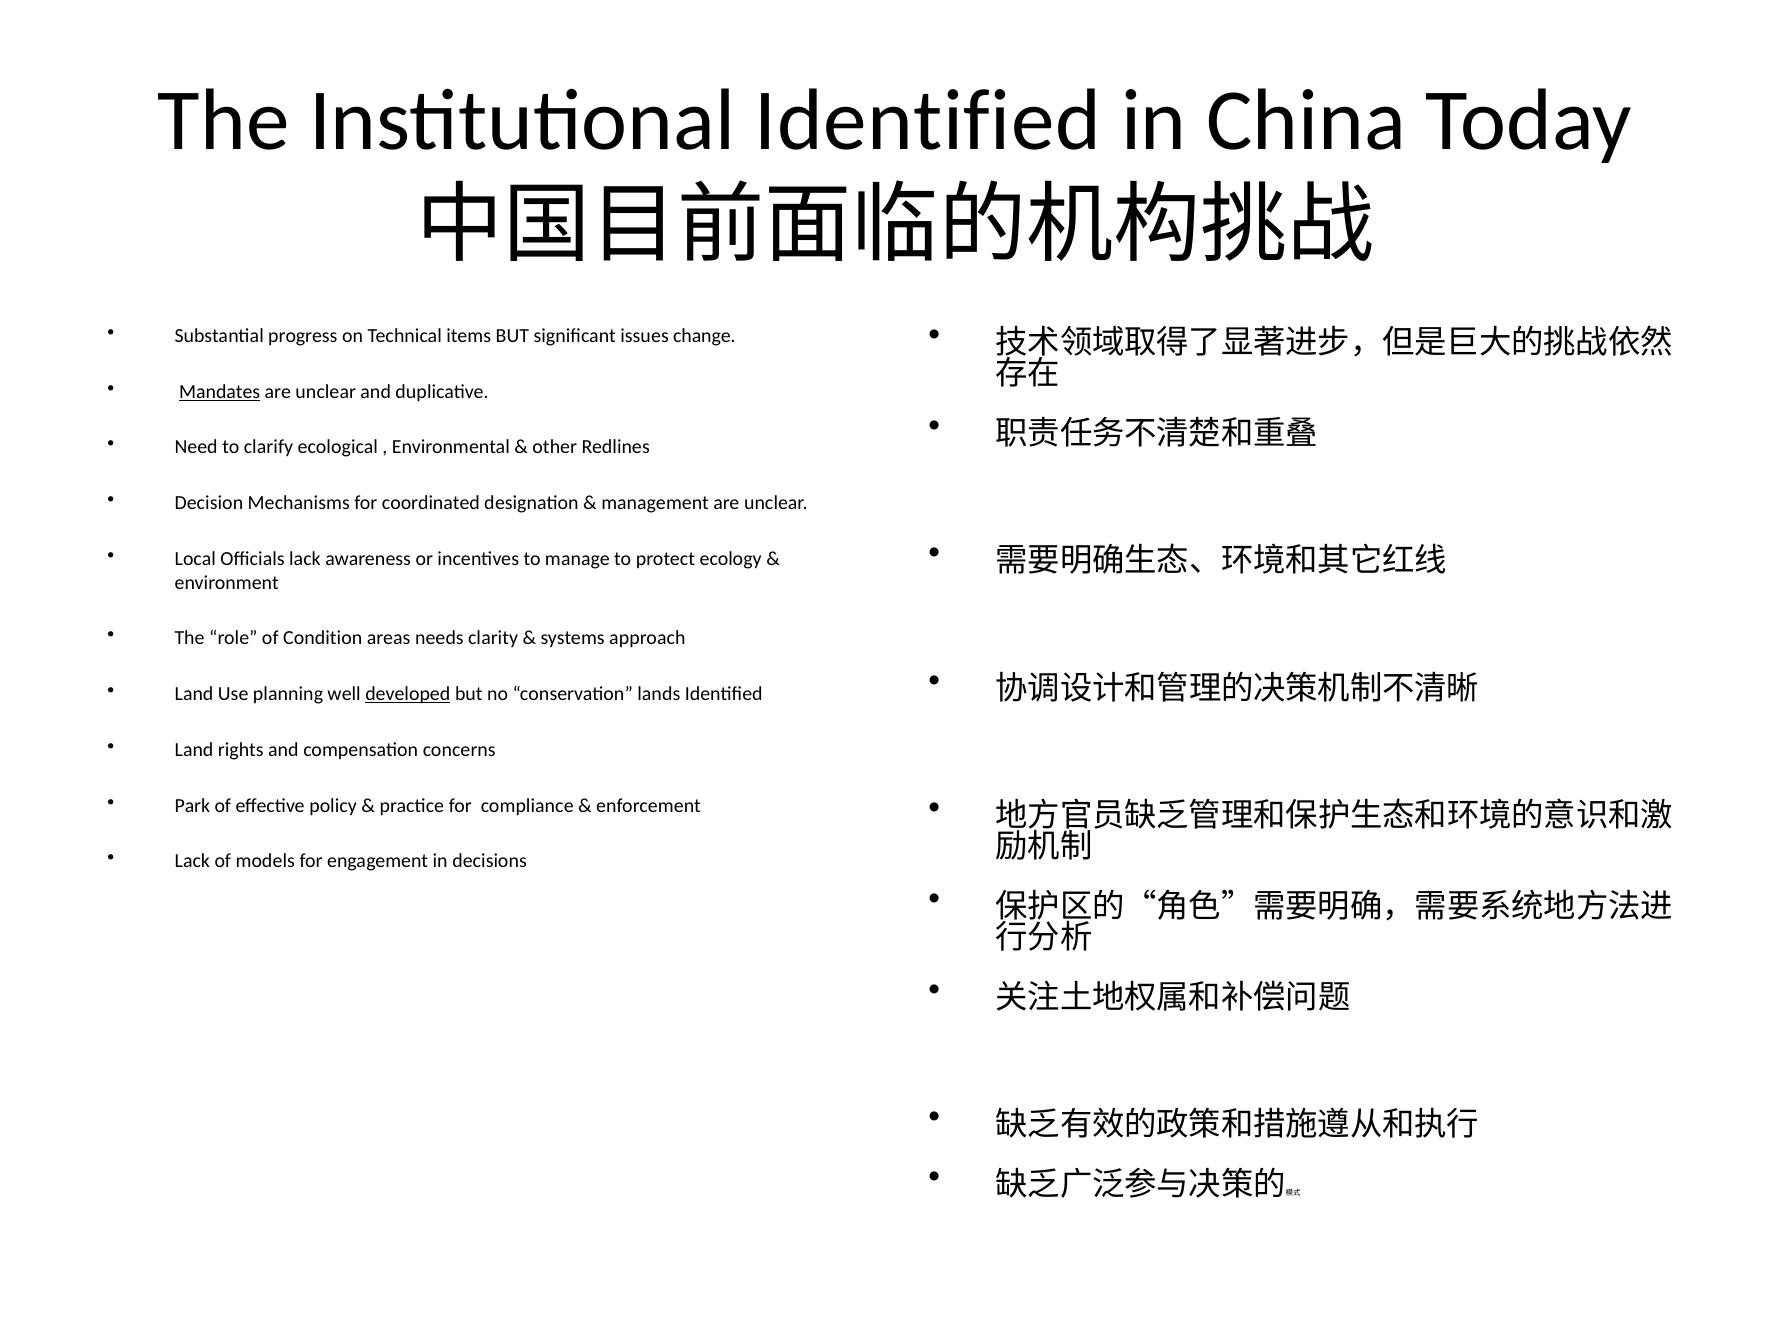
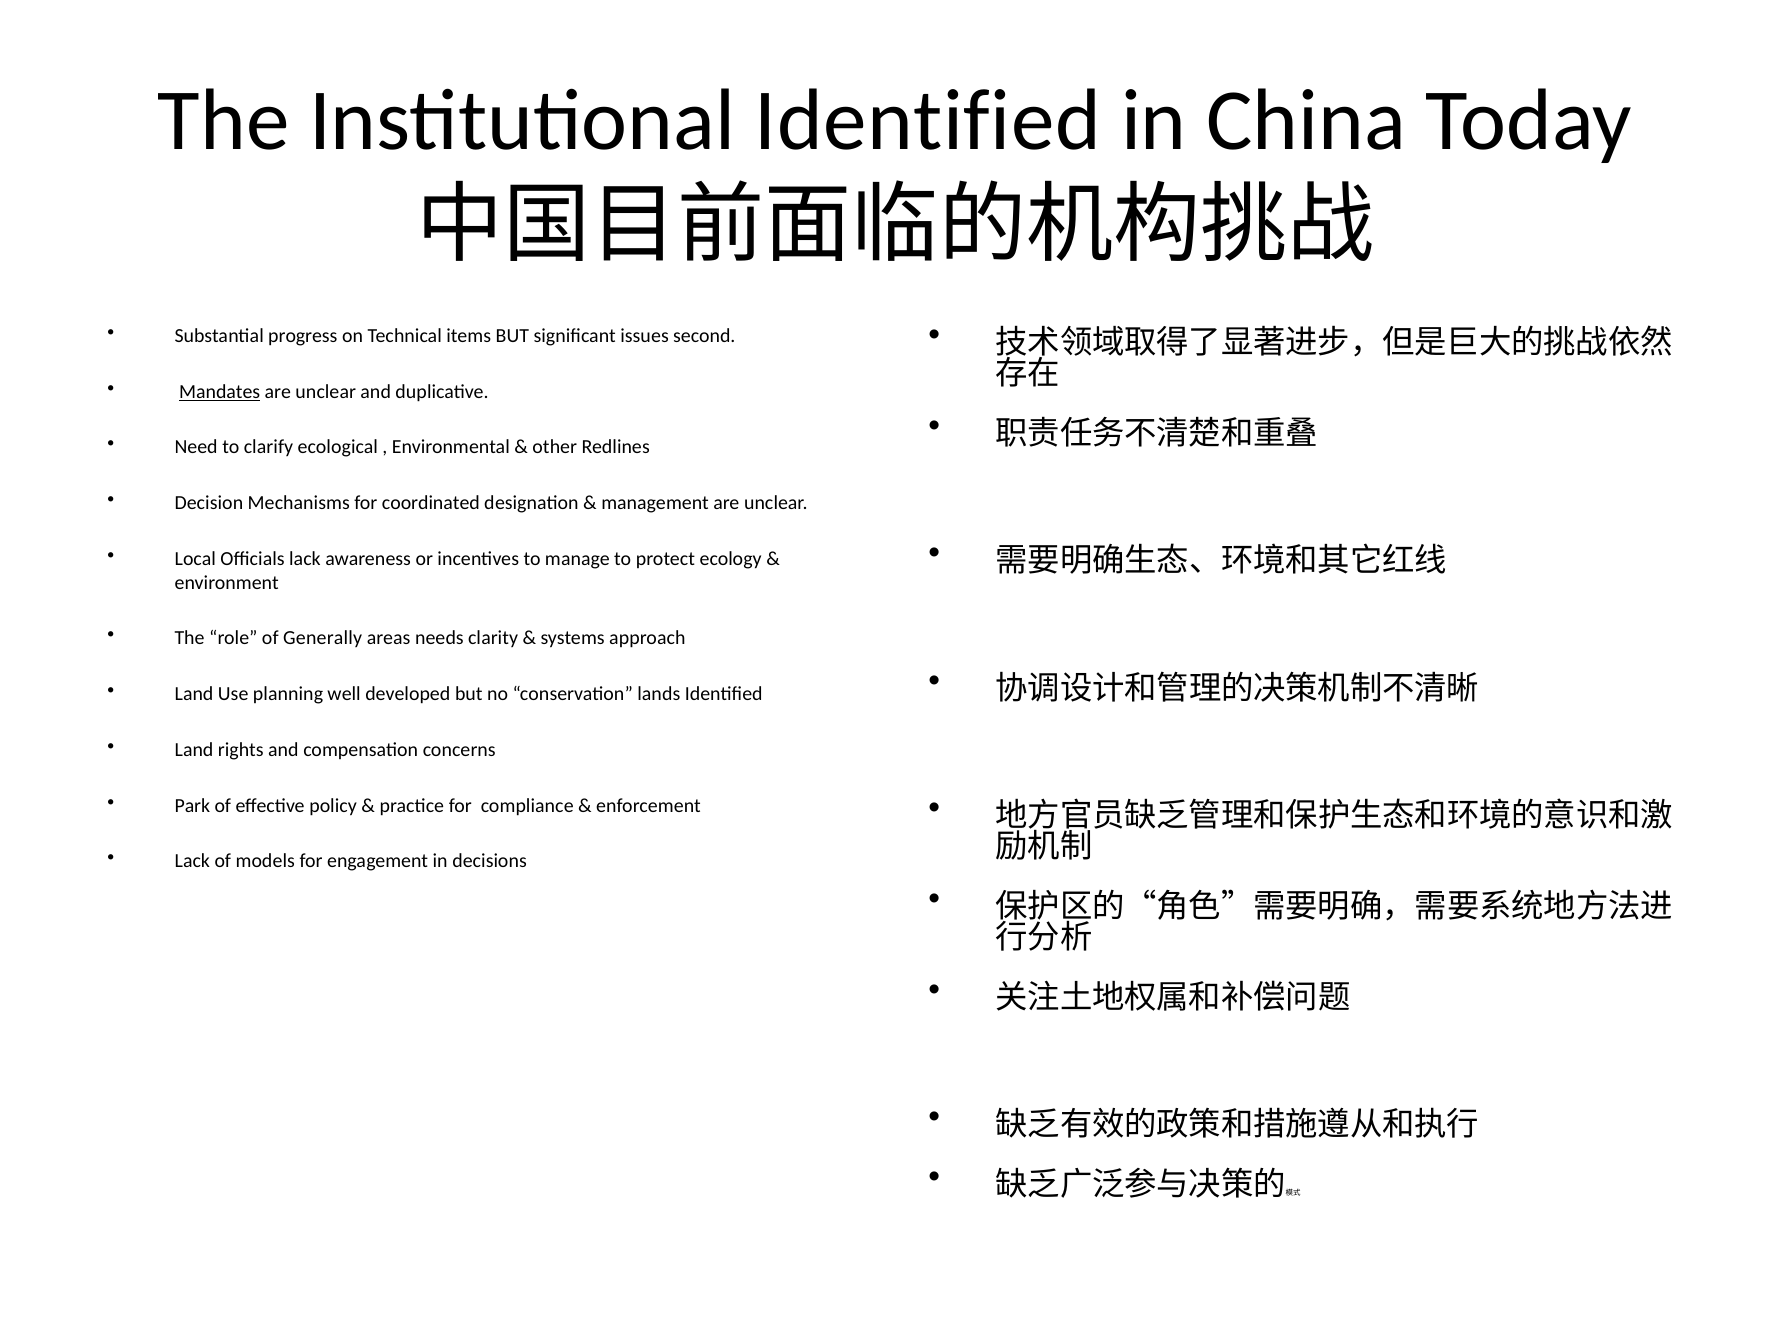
change: change -> second (704, 336)
Condition: Condition -> Generally (323, 638)
developed underline: present -> none (408, 694)
